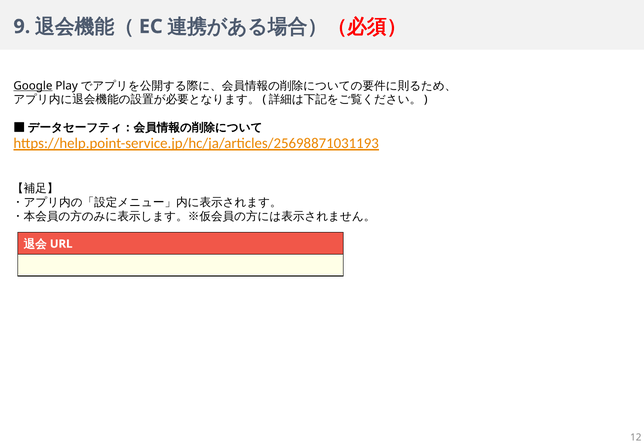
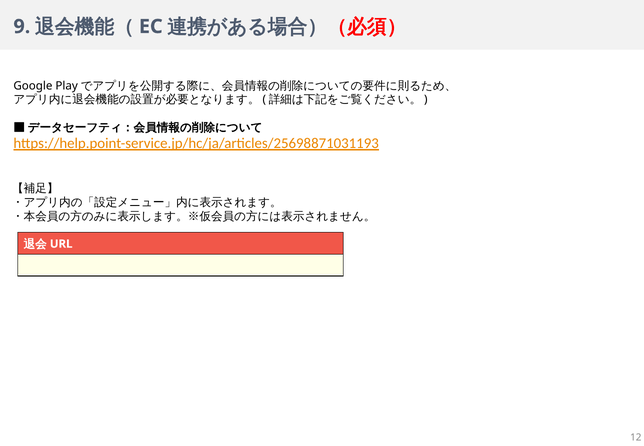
Google underline: present -> none (33, 86)
